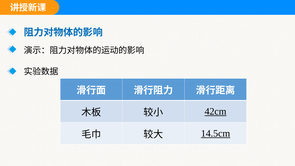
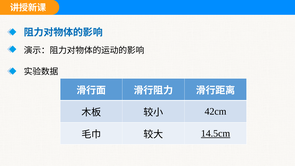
42cm underline: present -> none (216, 111)
